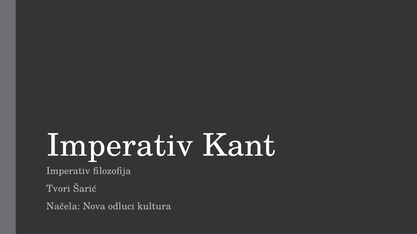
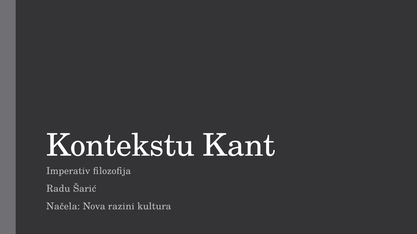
Imperativ: Imperativ -> Kontekstu (120, 146)
Tvori: Tvori -> Radu (58, 189)
odluci: odluci -> razini (121, 207)
